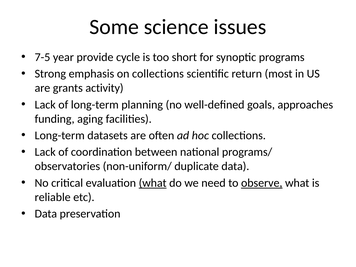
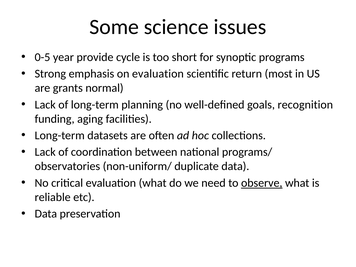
7-5: 7-5 -> 0-5 (42, 57)
on collections: collections -> evaluation (158, 74)
activity: activity -> normal (104, 88)
approaches: approaches -> recognition (305, 105)
what underline: present -> none (153, 183)
